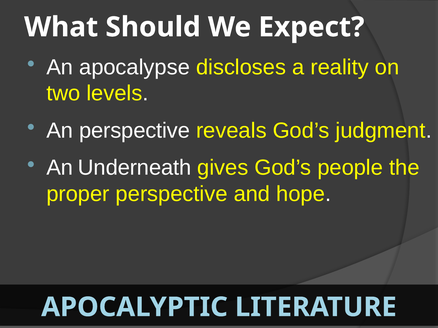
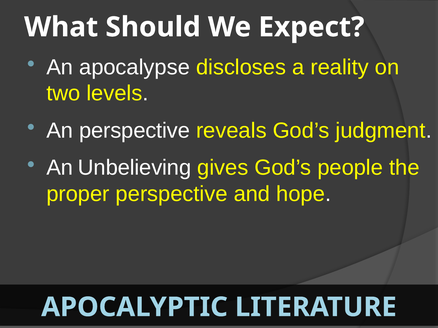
Underneath: Underneath -> Unbelieving (135, 168)
